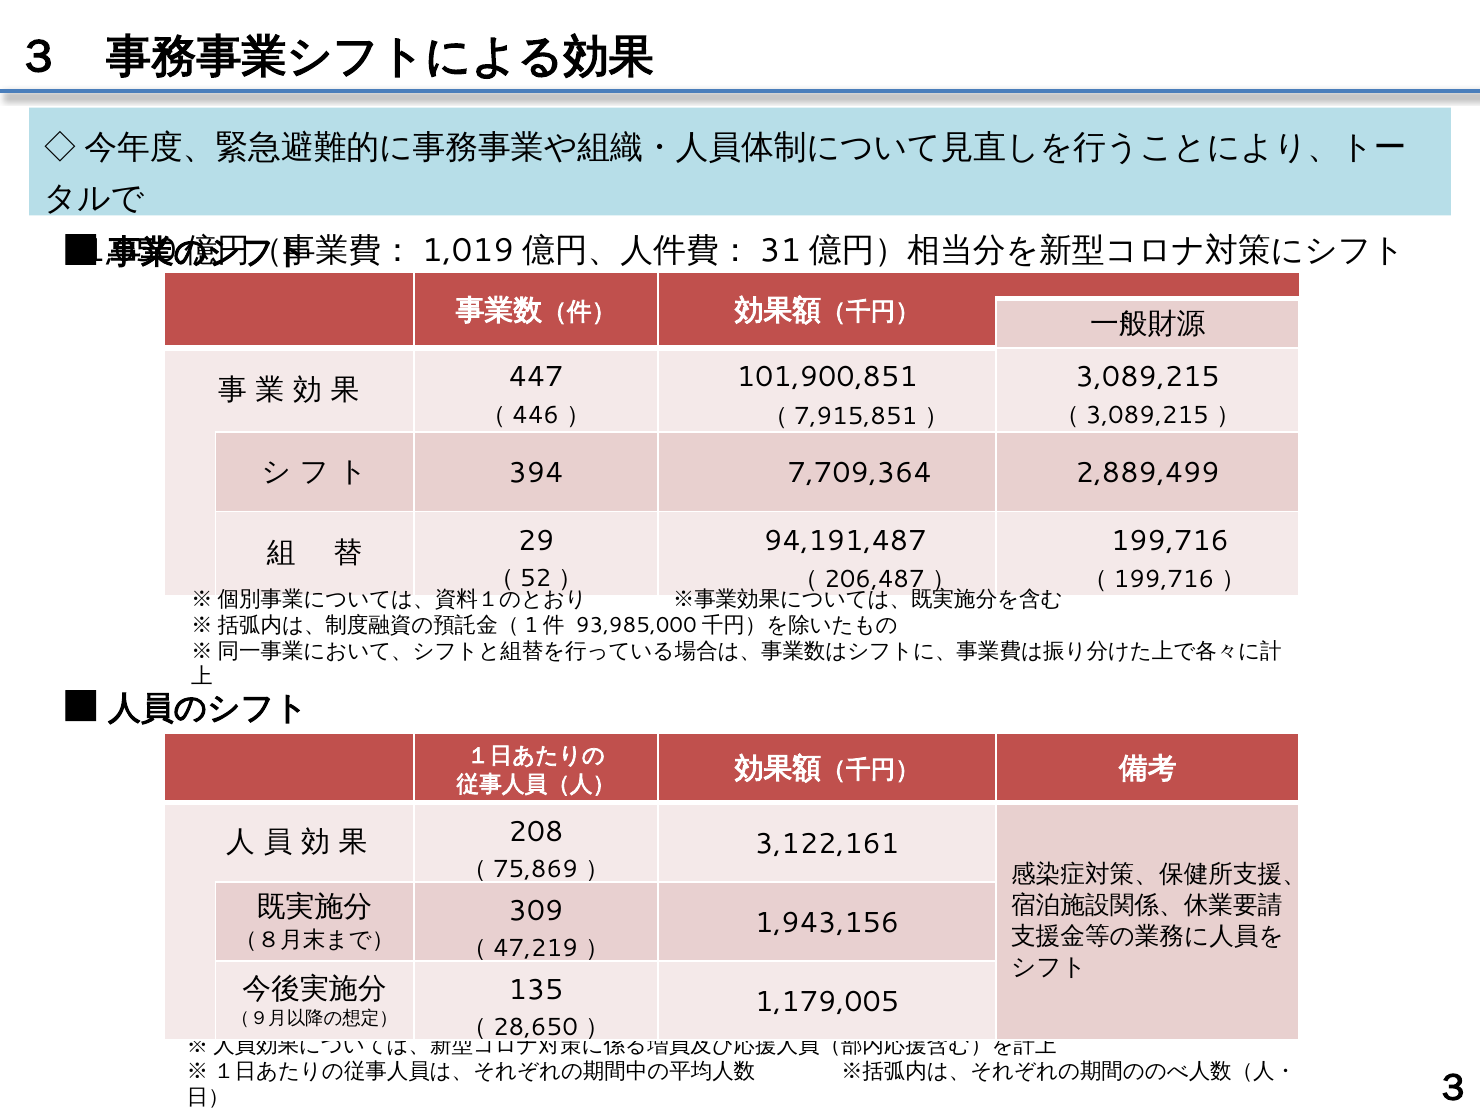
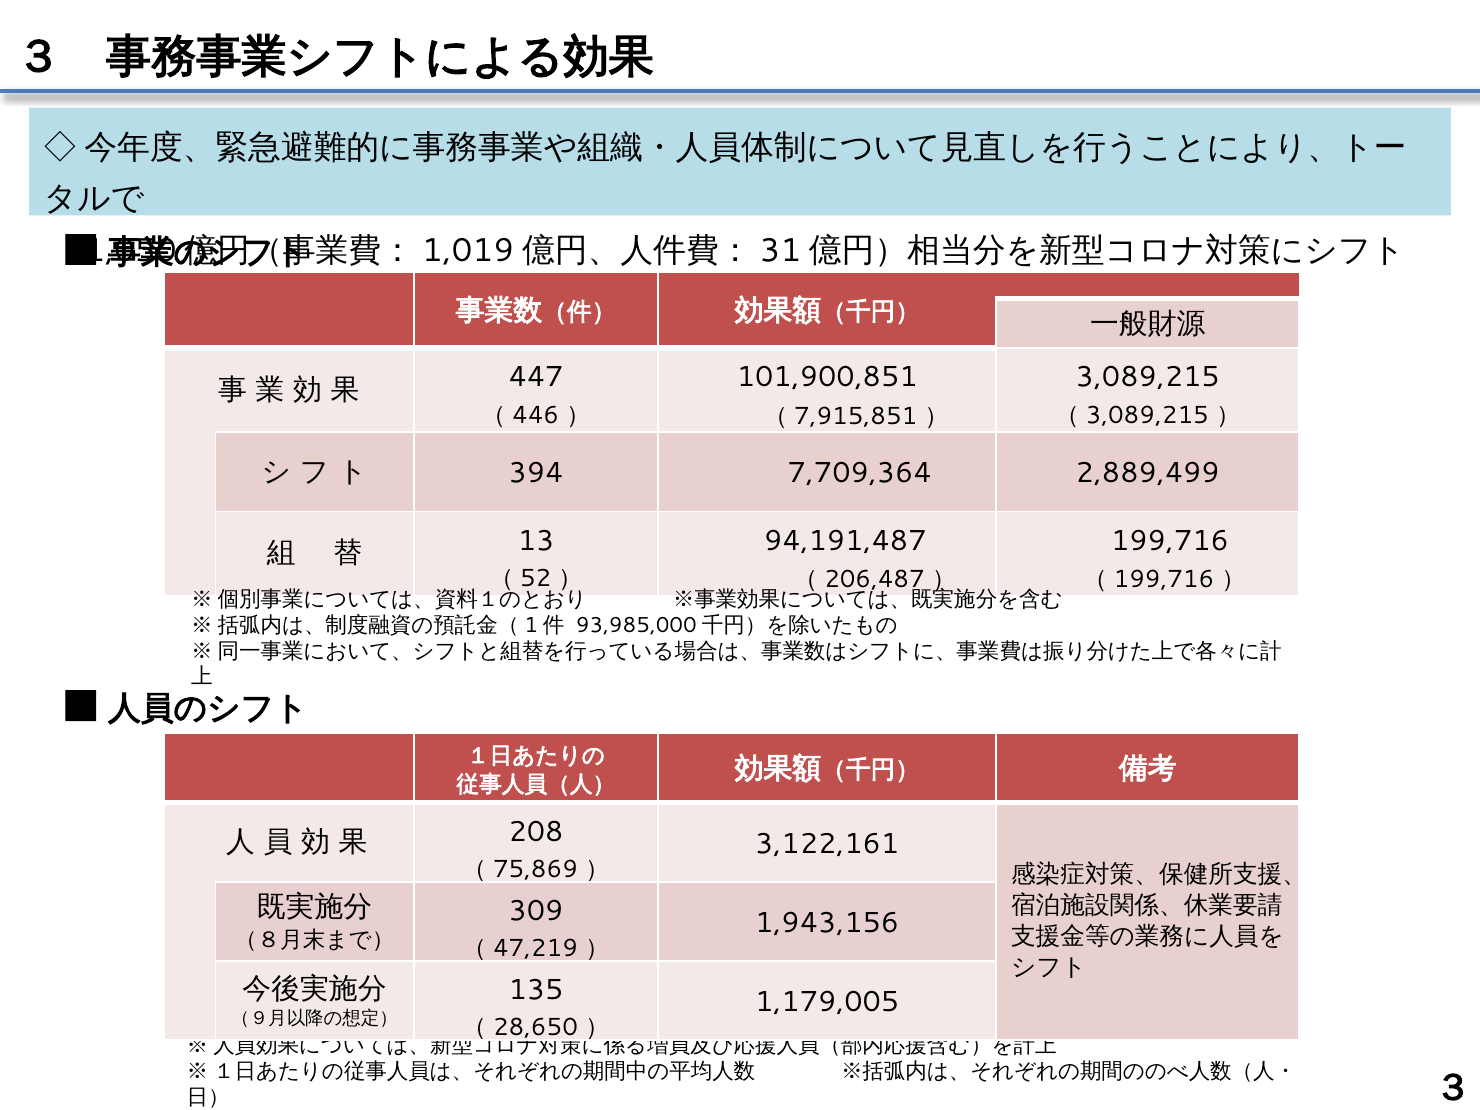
29: 29 -> 13 (536, 541)
